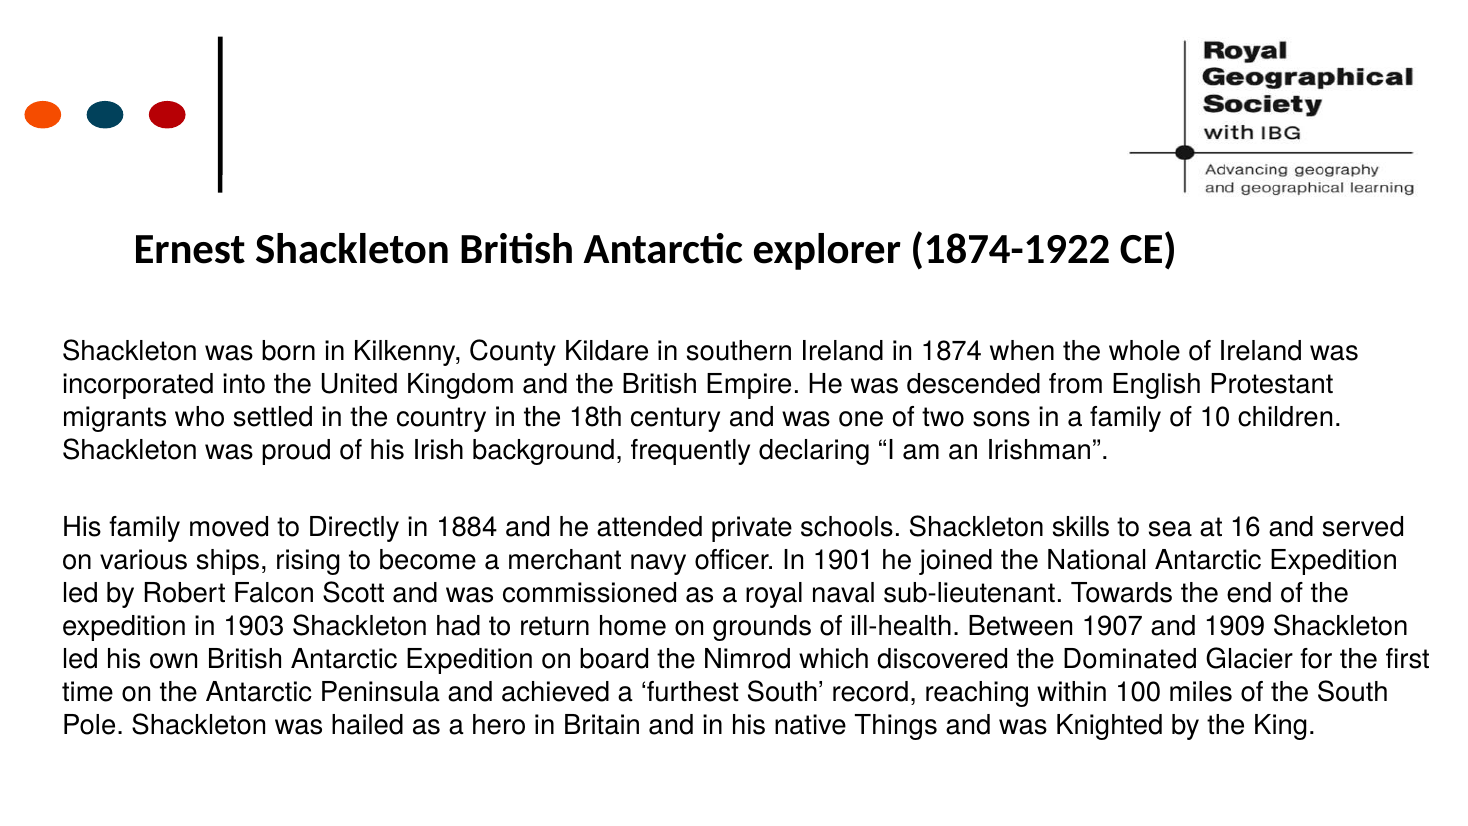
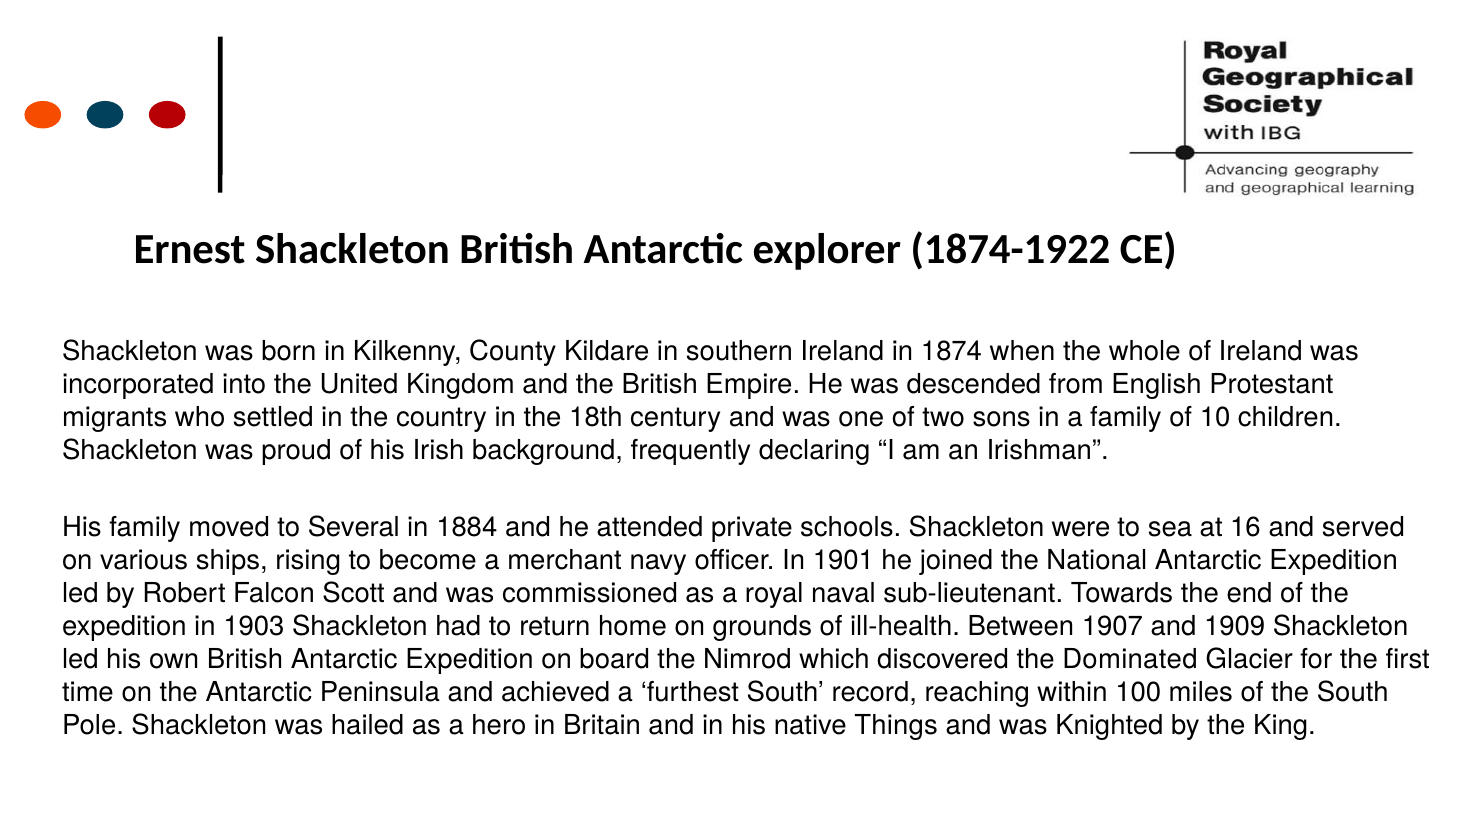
Directly: Directly -> Several (354, 527)
skills: skills -> were (1081, 527)
